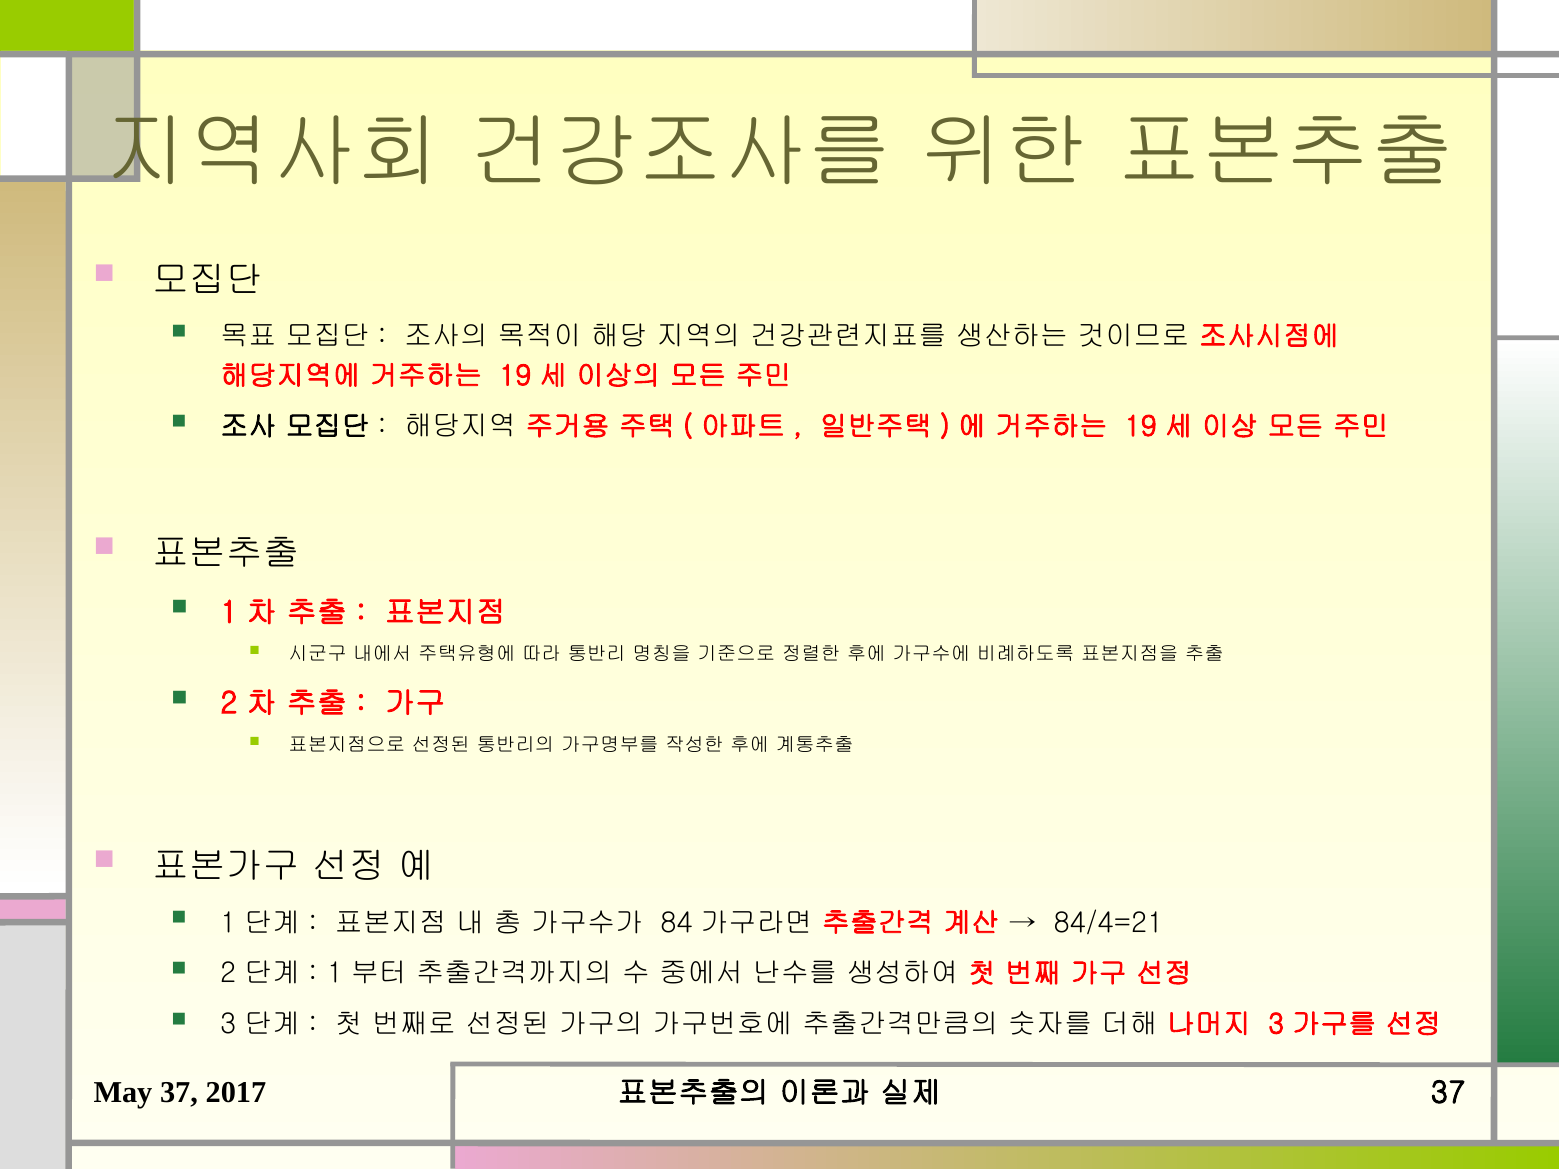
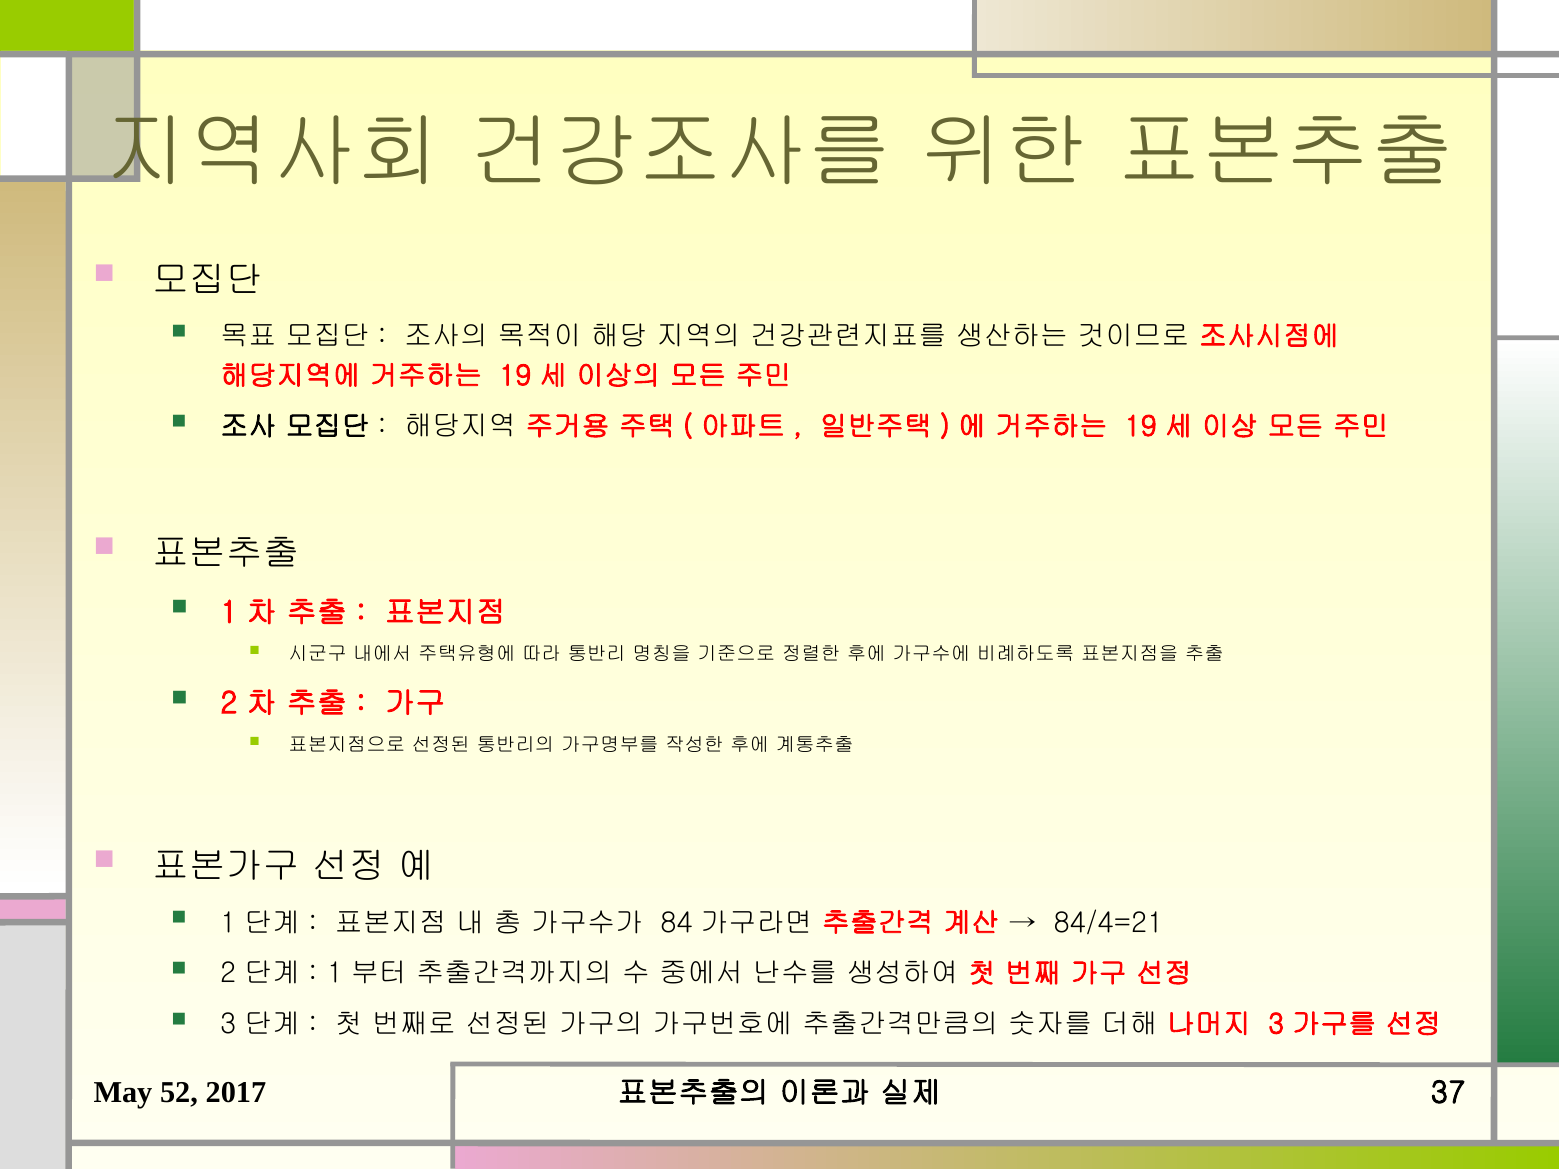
May 37: 37 -> 52 (179, 1093)
